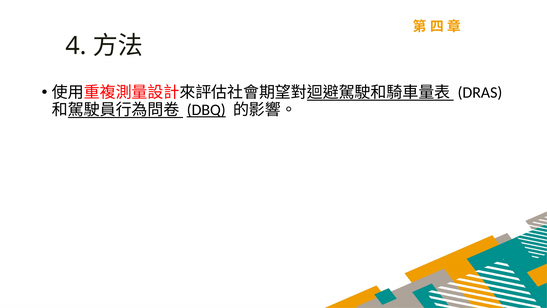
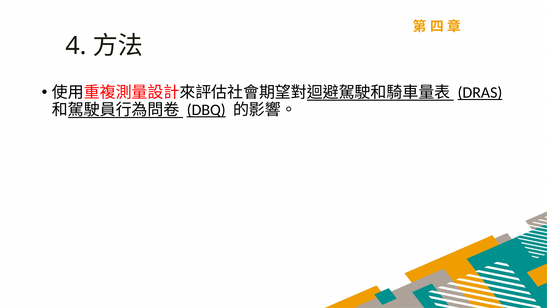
DRAS underline: none -> present (480, 92)
